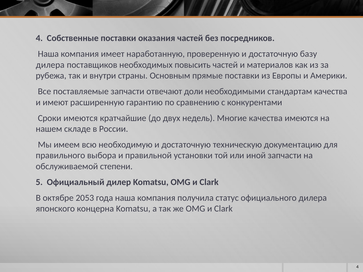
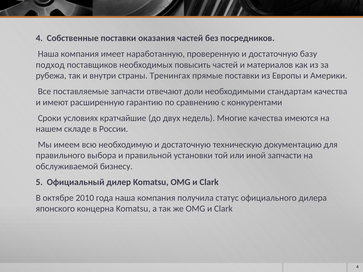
дилера: дилера -> подход (50, 65)
Основным: Основным -> Тренингах (170, 76)
Сроки имеются: имеются -> условиях (81, 118)
степени: степени -> бизнесу (116, 167)
2053: 2053 -> 2010 (85, 198)
